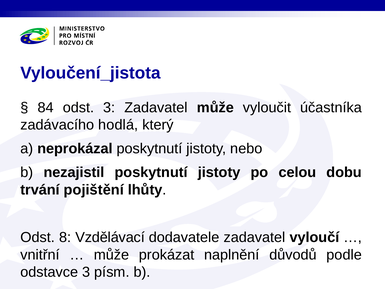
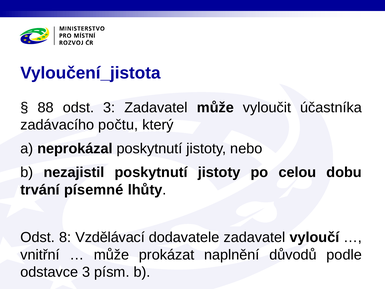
84: 84 -> 88 (46, 107)
hodlá: hodlá -> počtu (118, 125)
pojištění: pojištění -> písemné (94, 190)
